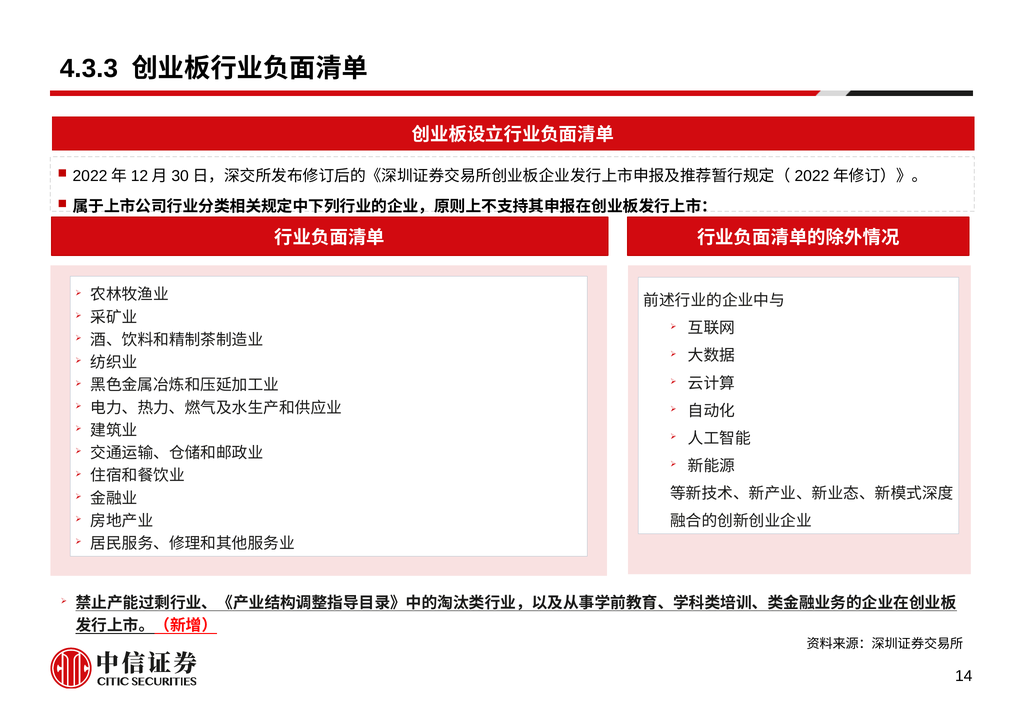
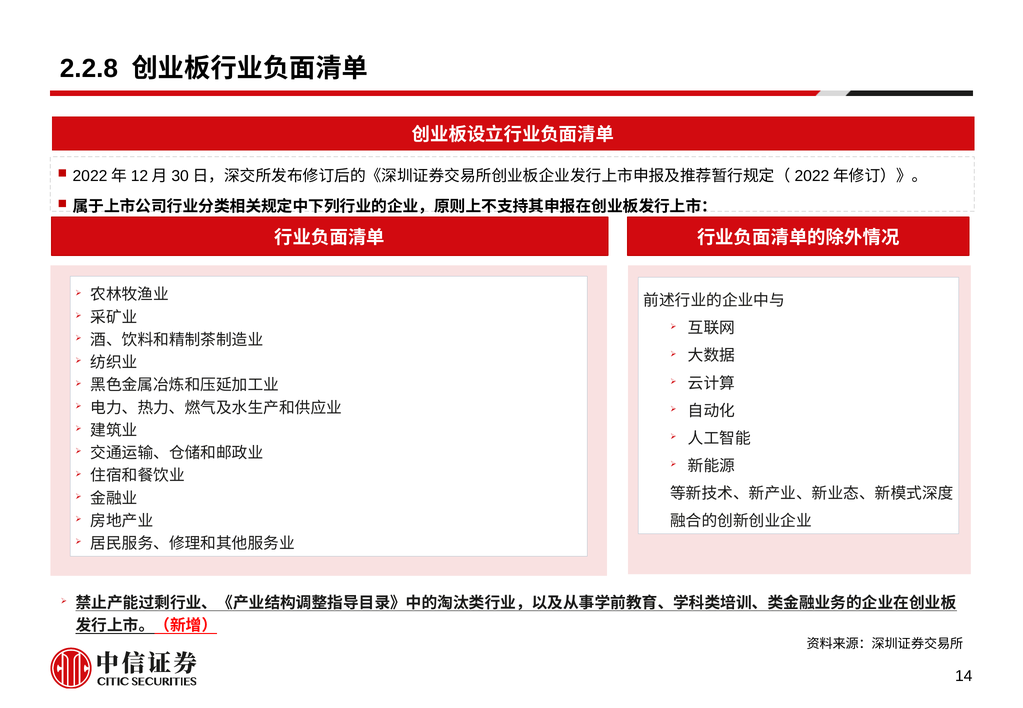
4.3.3: 4.3.3 -> 2.2.8 (89, 69)
